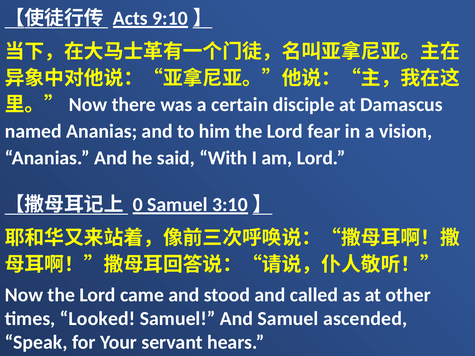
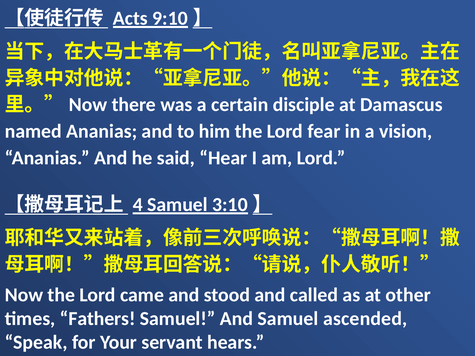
With: With -> Hear (223, 158)
0: 0 -> 4 (138, 205)
Looked: Looked -> Fathers (98, 319)
